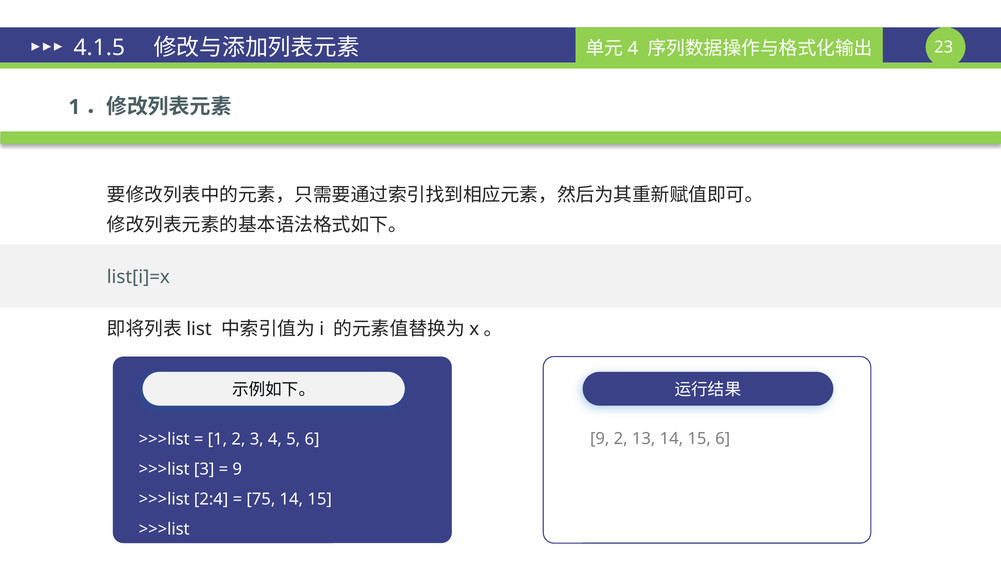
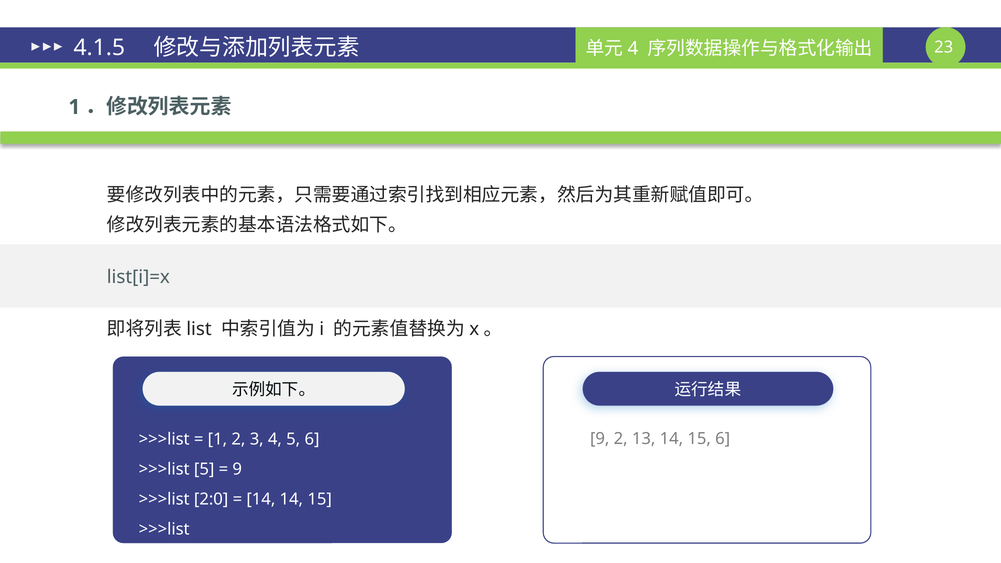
>>>list 3: 3 -> 5 (204, 469)
2:4: 2:4 -> 2:0 (211, 499)
75: 75 -> 14 (261, 499)
